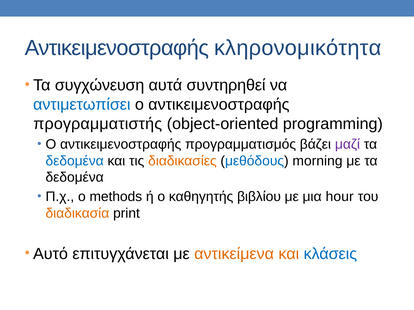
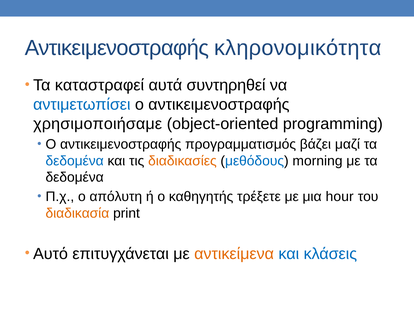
συγχώνευση: συγχώνευση -> καταστραφεί (100, 85)
προγραμματιστής: προγραμματιστής -> χρησιμοποιήσαμε (98, 124)
μαζί colour: purple -> black (348, 145)
methods: methods -> απόλυτη (116, 197)
βιβλίου: βιβλίου -> τρέξετε (259, 197)
και colour: orange -> blue (289, 254)
